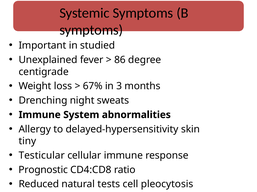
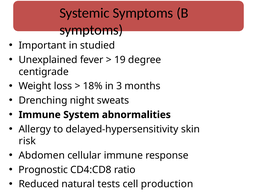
86: 86 -> 19 (120, 60)
67%: 67% -> 18% (93, 86)
tiny: tiny -> risk (27, 142)
Testicular: Testicular -> Abdomen (42, 156)
pleocytosis: pleocytosis -> production (167, 185)
